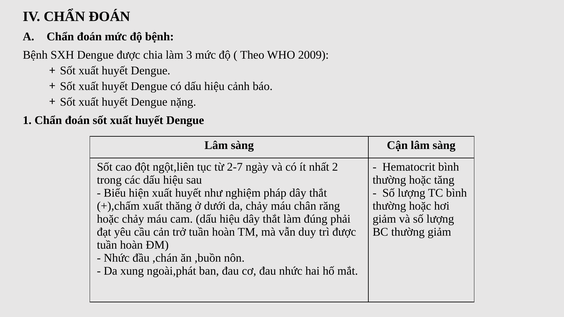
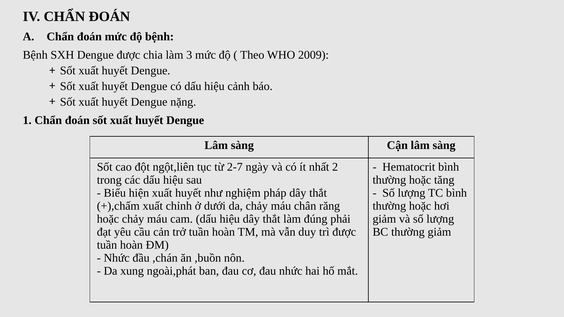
thăng: thăng -> chỉnh (179, 206)
